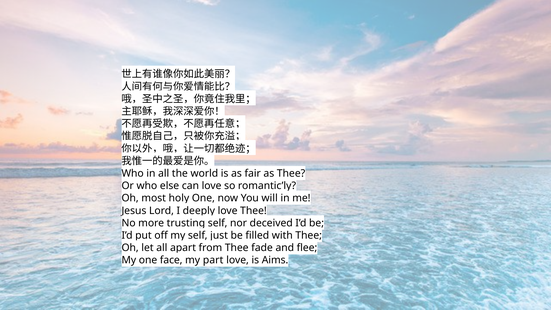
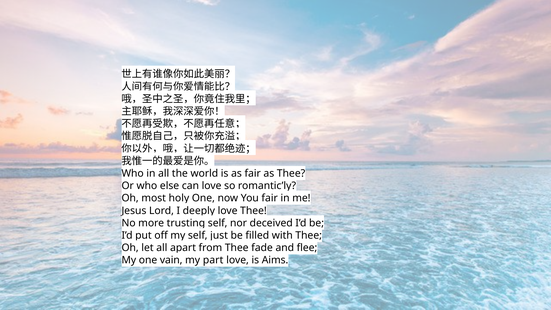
will: will -> fair (270, 198)
face: face -> vain (171, 260)
